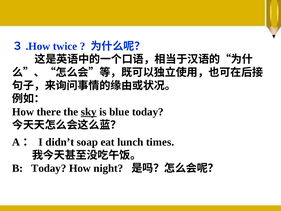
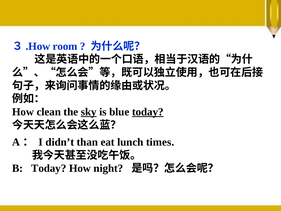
twice: twice -> room (65, 46)
there: there -> clean (49, 112)
today underline: none -> present (148, 112)
soap: soap -> than (87, 142)
